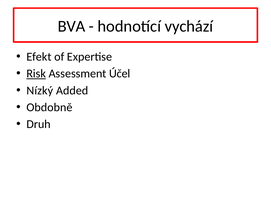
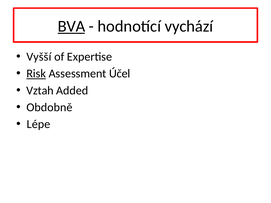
BVA underline: none -> present (71, 26)
Efekt: Efekt -> Vyšší (39, 57)
Nízký: Nízký -> Vztah (40, 91)
Druh: Druh -> Lépe (39, 124)
